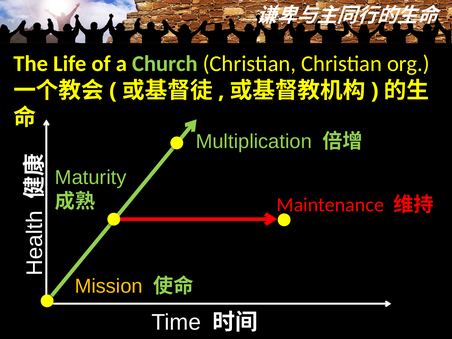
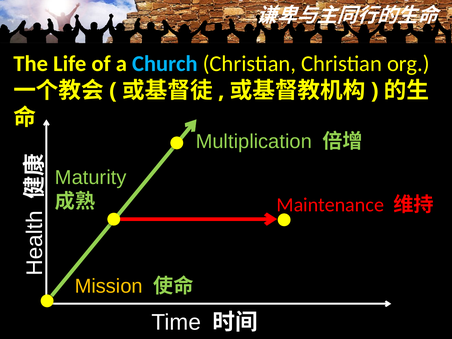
Church colour: light green -> light blue (165, 64)
